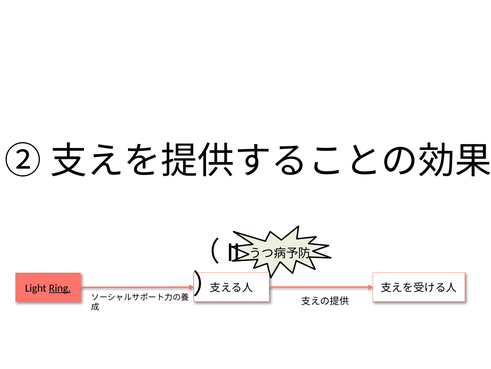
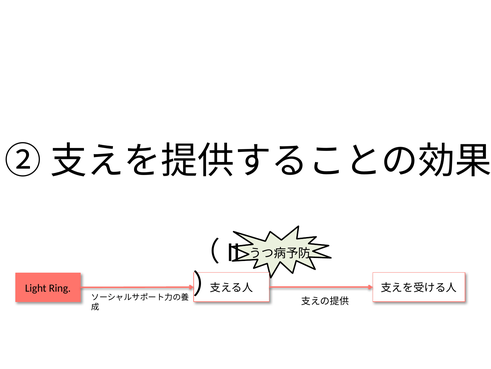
Ring underline: present -> none (60, 288)
